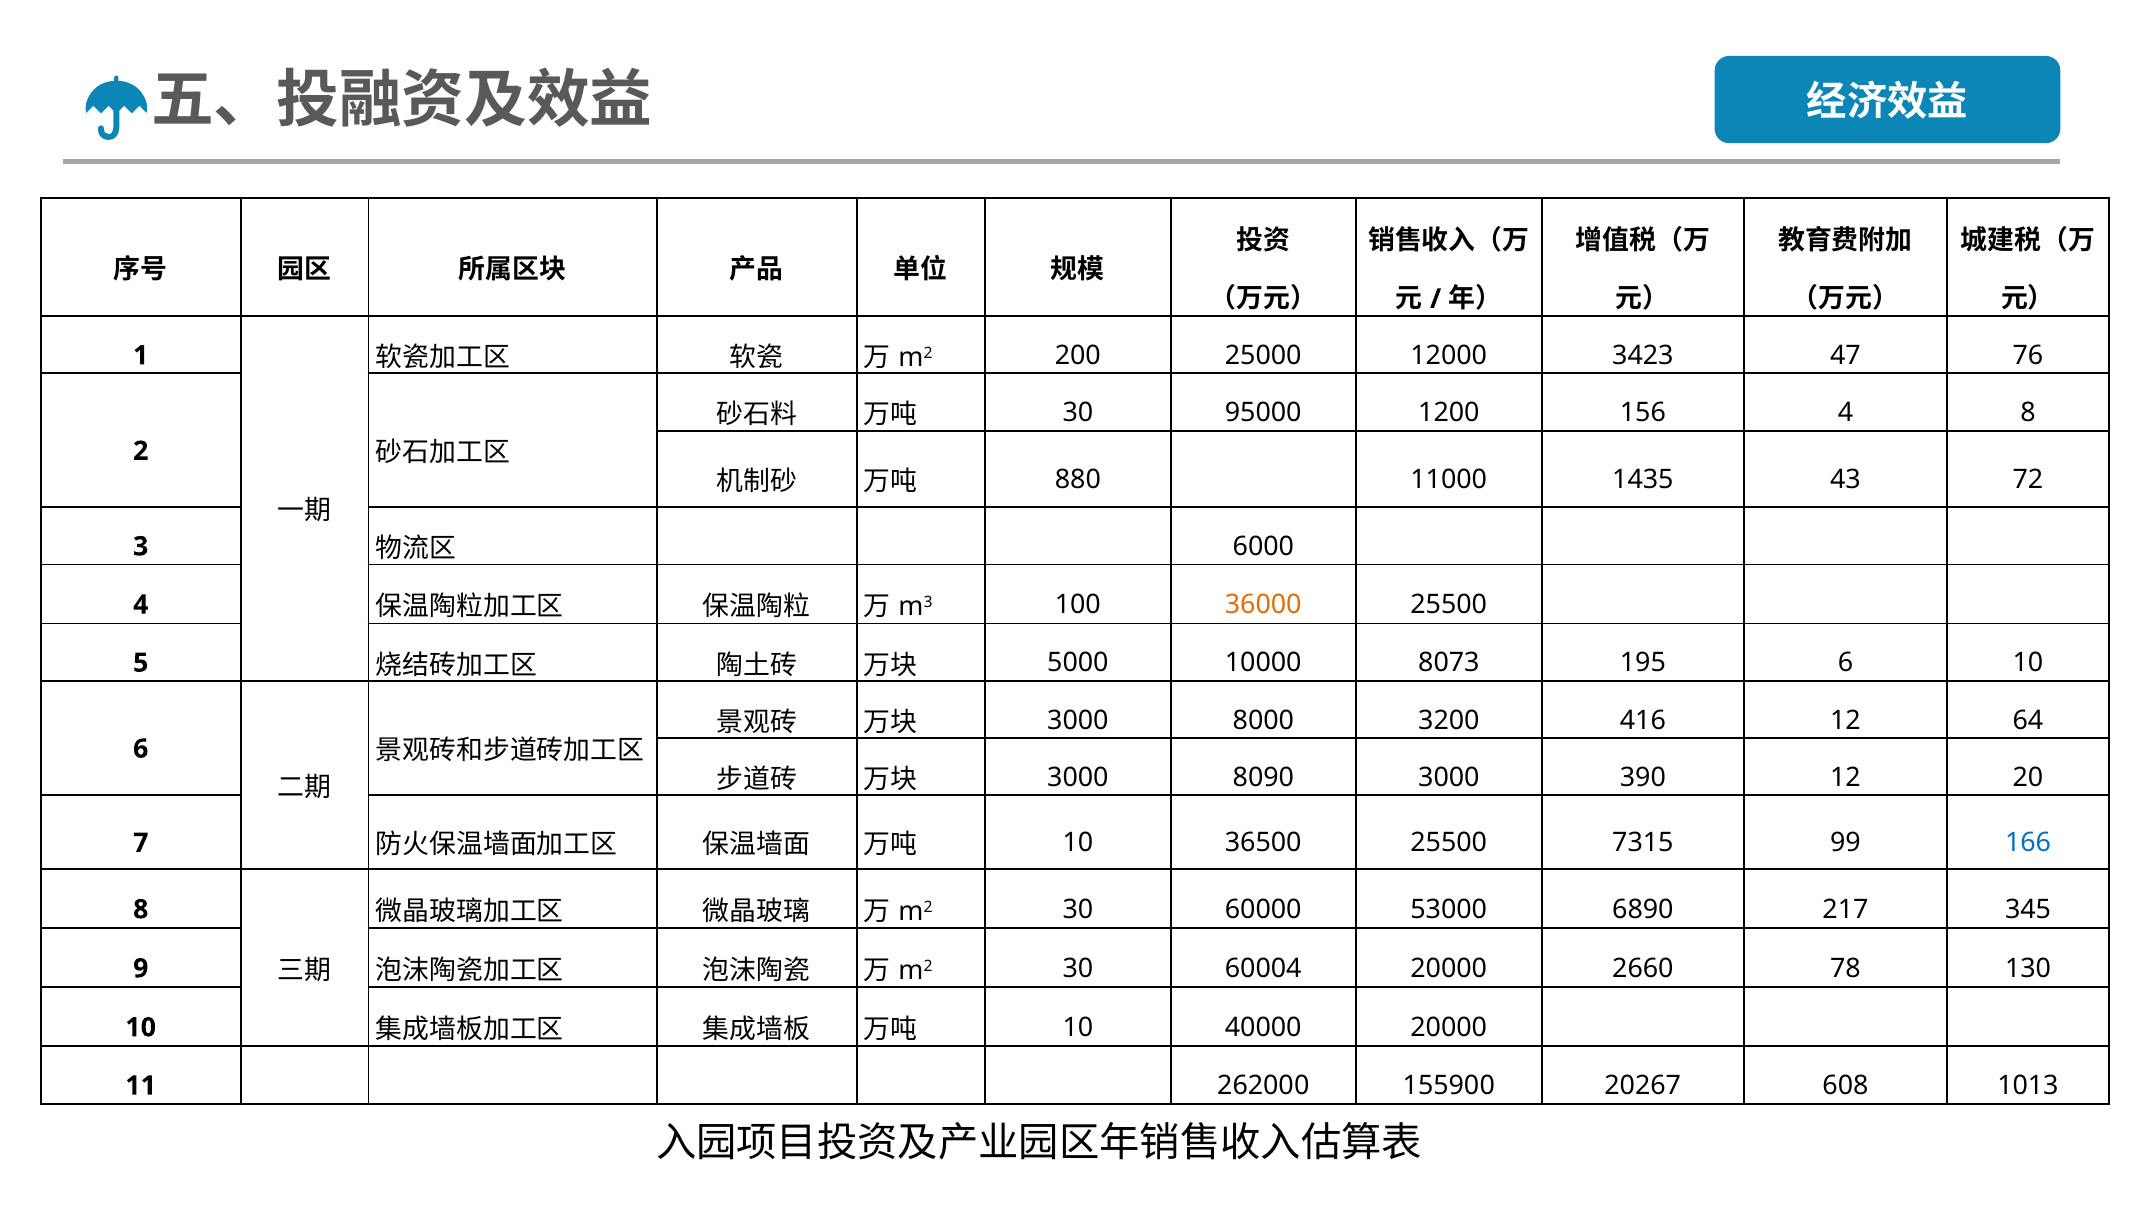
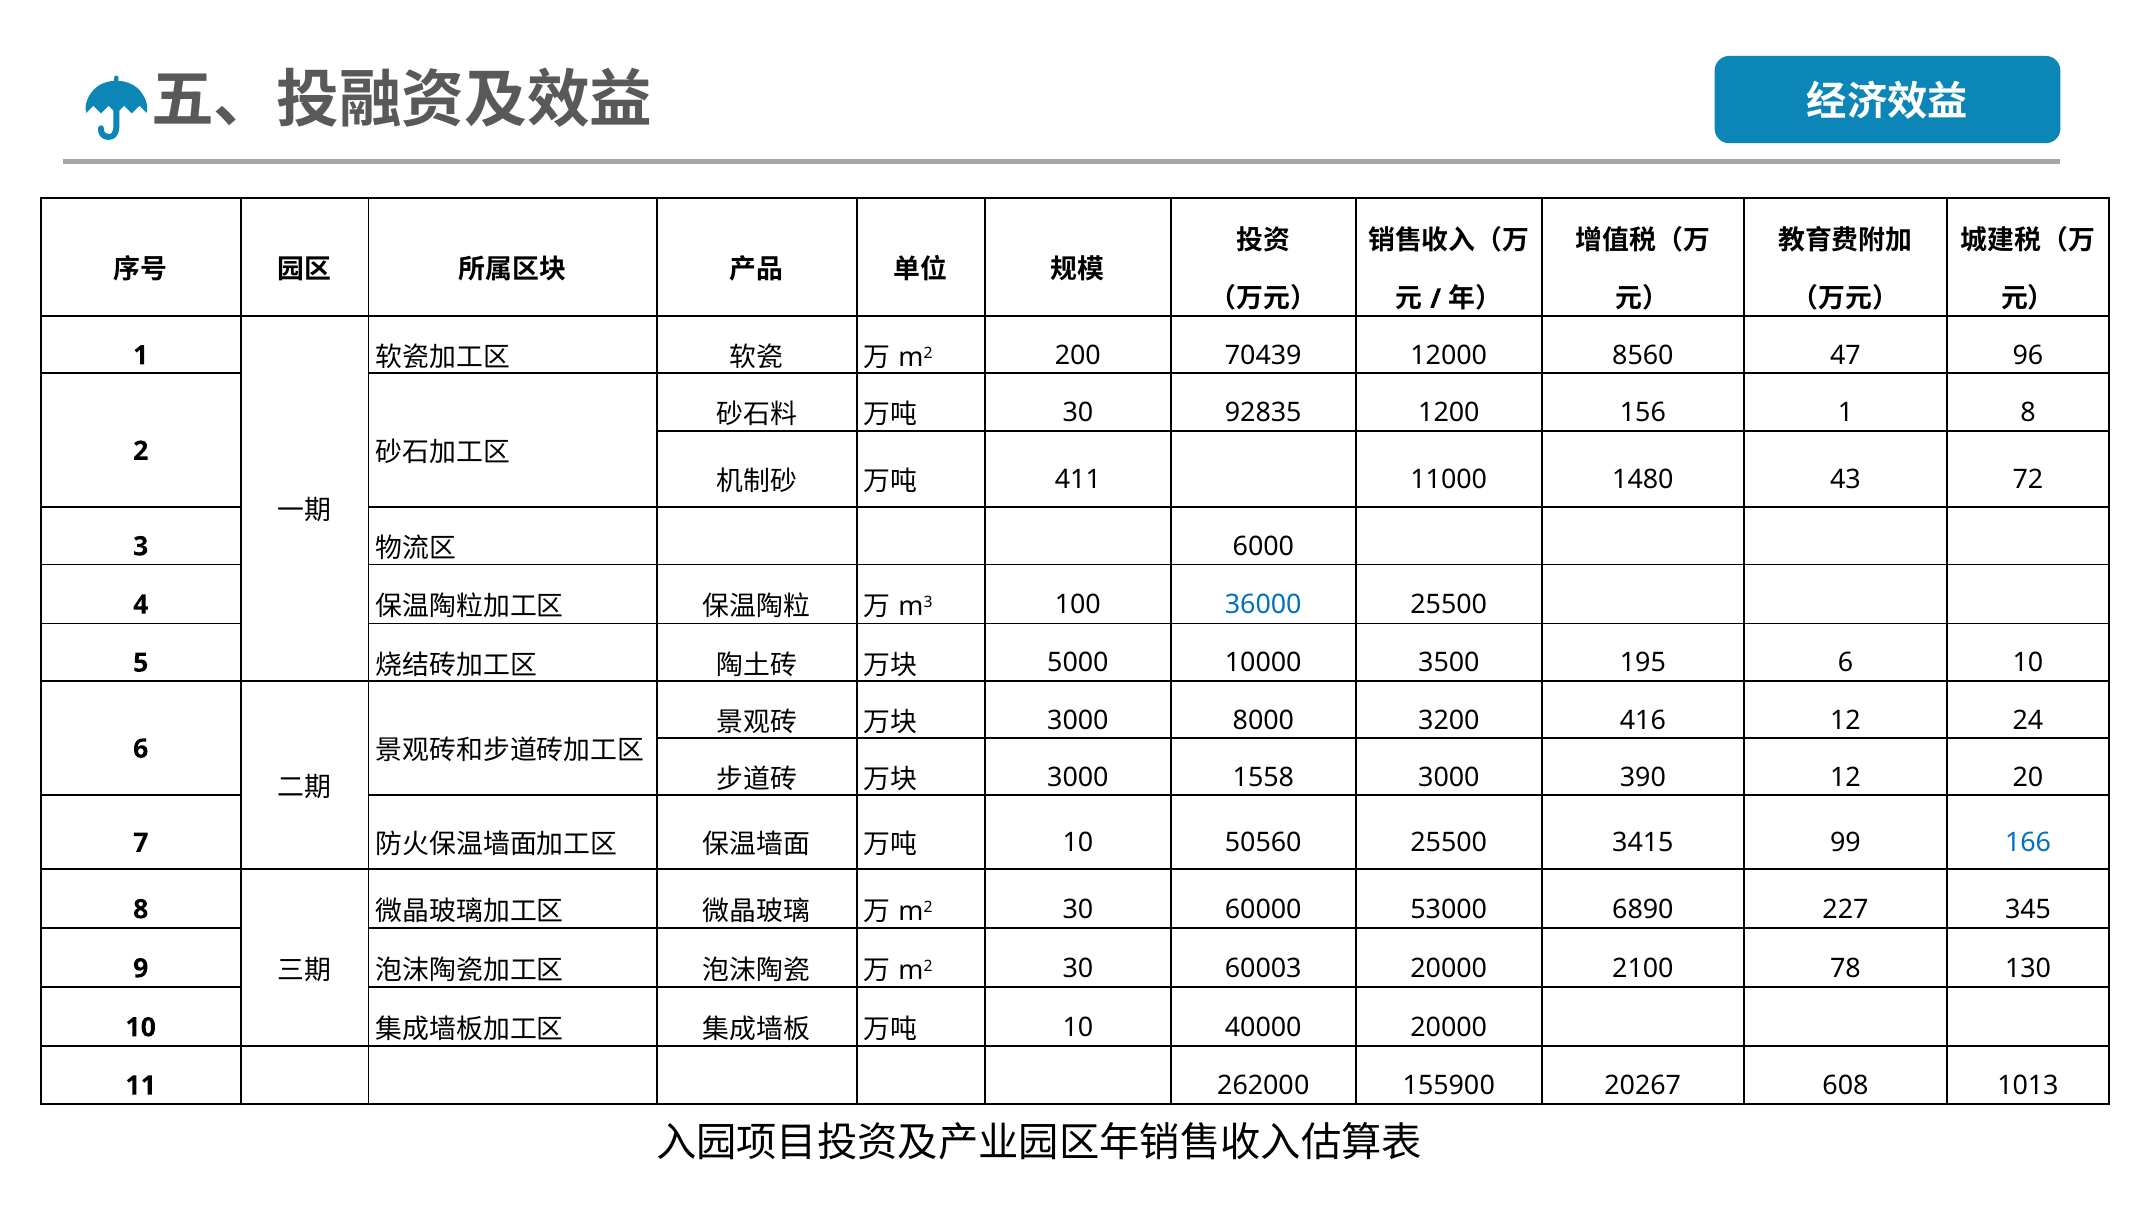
25000: 25000 -> 70439 (1263, 356)
3423: 3423 -> 8560 (1643, 356)
76: 76 -> 96 (2028, 356)
95000: 95000 -> 92835 (1263, 413)
156 4: 4 -> 1 (1845, 413)
880: 880 -> 411 (1078, 480)
1435: 1435 -> 1480 (1643, 480)
36000 colour: orange -> blue (1263, 605)
8073: 8073 -> 3500 (1449, 663)
64: 64 -> 24 (2028, 720)
8090: 8090 -> 1558 (1263, 778)
36500: 36500 -> 50560 (1263, 843)
7315: 7315 -> 3415 (1643, 843)
217: 217 -> 227 (1846, 910)
60004: 60004 -> 60003 (1263, 969)
2660: 2660 -> 2100 (1643, 969)
